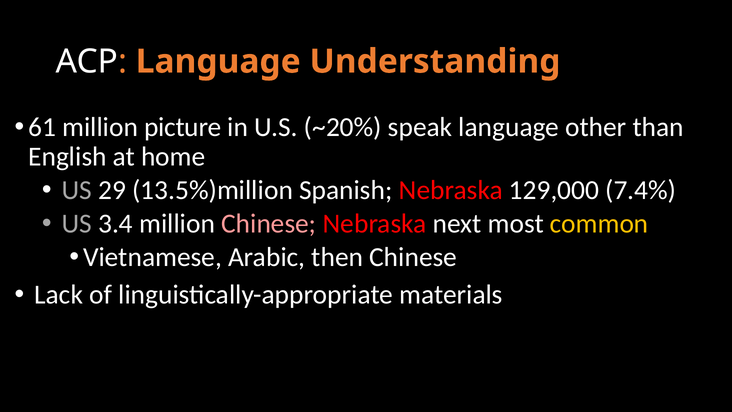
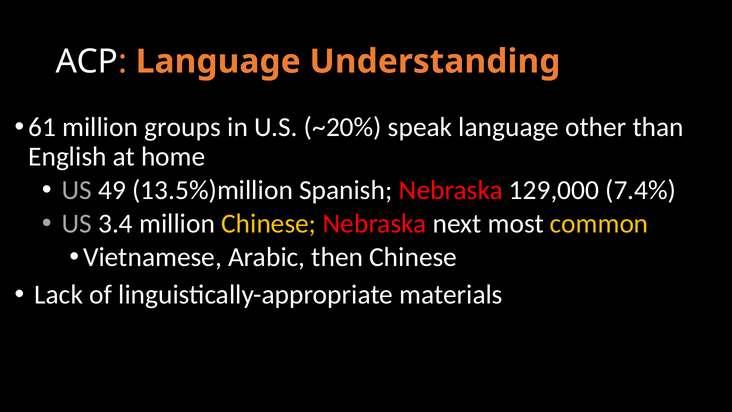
picture: picture -> groups (183, 127)
29: 29 -> 49 (112, 190)
Chinese colour: pink -> yellow (269, 224)
